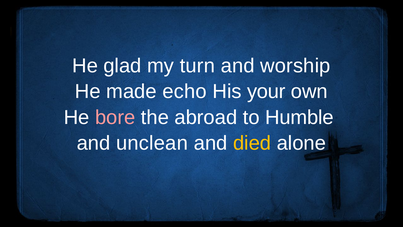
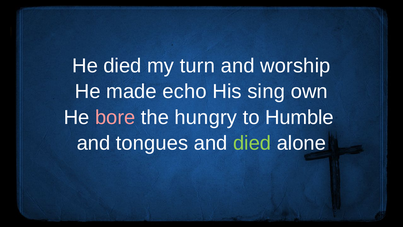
He glad: glad -> died (122, 66)
your: your -> sing (266, 91)
abroad: abroad -> hungry (206, 117)
unclean: unclean -> tongues (152, 143)
died colour: yellow -> light green (252, 143)
